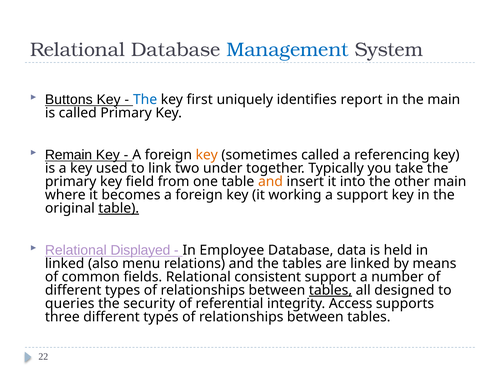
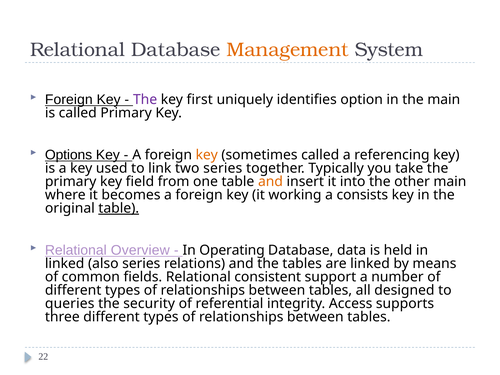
Management colour: blue -> orange (288, 50)
Buttons: Buttons -> Foreign (69, 100)
The colour: blue -> purple (145, 100)
report: report -> option (362, 100)
Remain: Remain -> Options (69, 155)
two under: under -> series (223, 168)
a support: support -> consists (362, 195)
Displayed: Displayed -> Overview (140, 250)
Employee: Employee -> Operating (232, 250)
also menu: menu -> series (141, 264)
tables underline: present -> none (331, 290)
